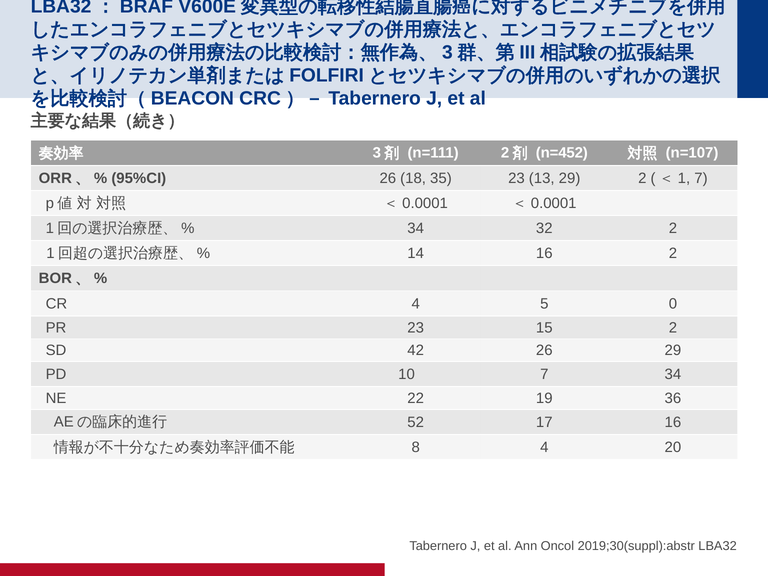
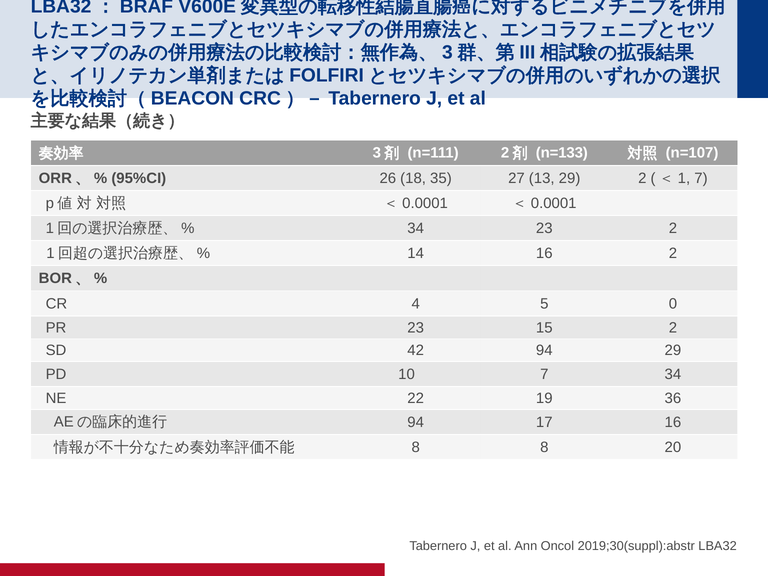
n=452: n=452 -> n=133 (562, 153)
35 23: 23 -> 27 (516, 178)
34 32: 32 -> 23 (544, 228)
42 26: 26 -> 94 (544, 350)
52: 52 -> 94 (416, 422)
8 4: 4 -> 8 (544, 447)
